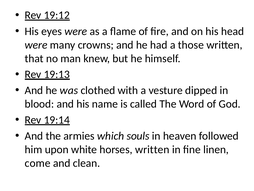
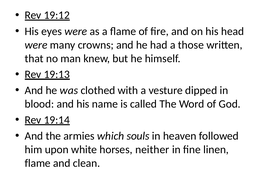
horses written: written -> neither (152, 149)
come: come -> flame (38, 163)
